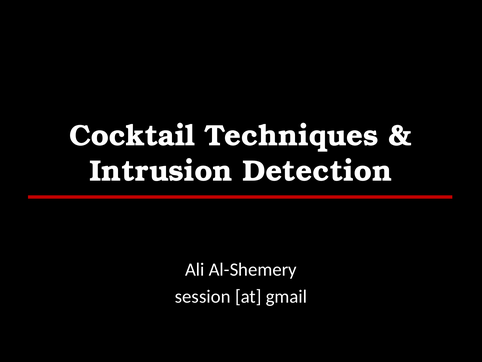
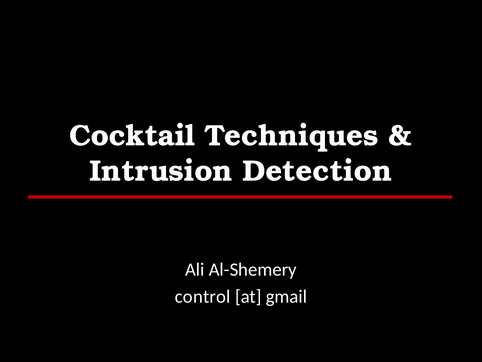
session: session -> control (203, 296)
